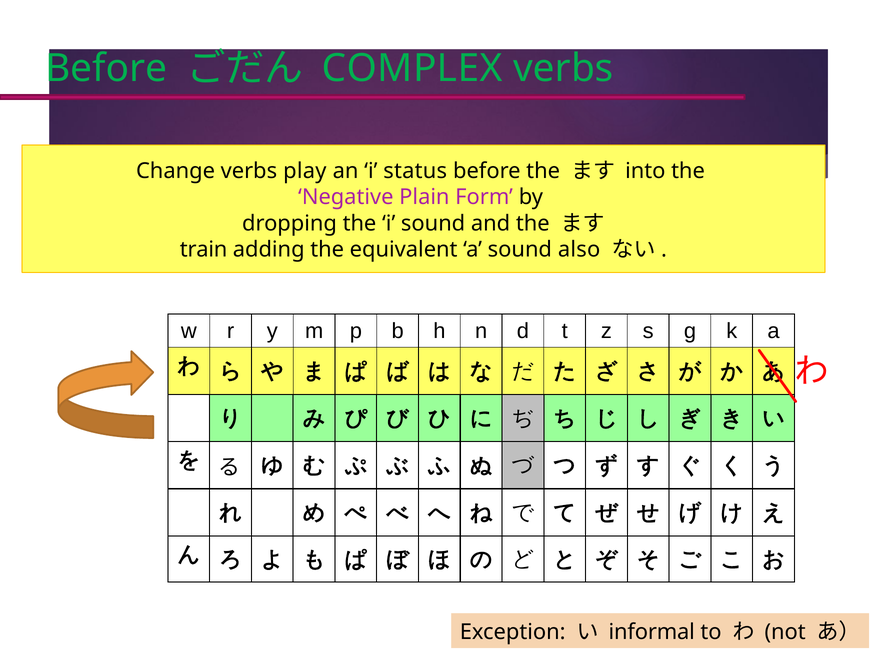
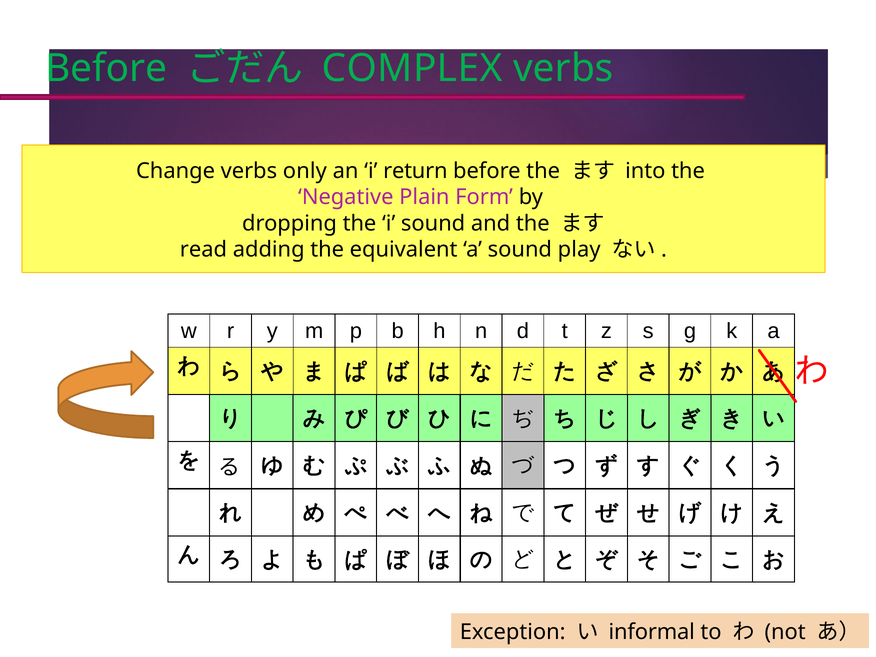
play: play -> only (305, 171)
status: status -> return (415, 171)
train: train -> read (203, 250)
also: also -> play (579, 250)
